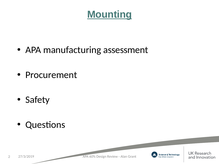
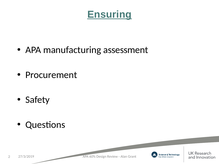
Mounting: Mounting -> Ensuring (109, 14)
